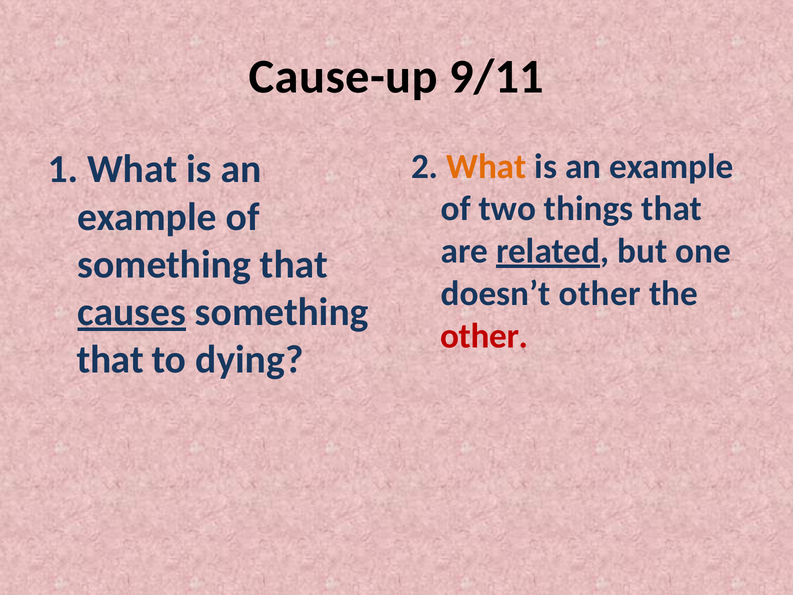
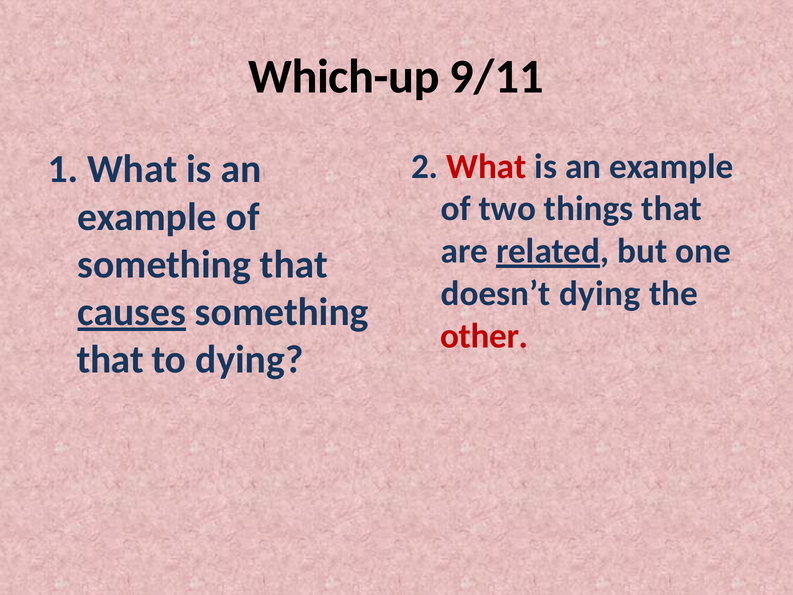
Cause-up: Cause-up -> Which-up (344, 77)
What colour: orange -> red (486, 166)
doesn’t other: other -> dying (600, 293)
